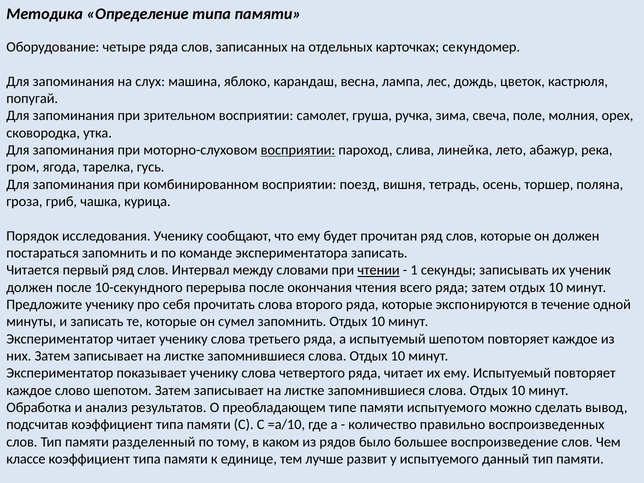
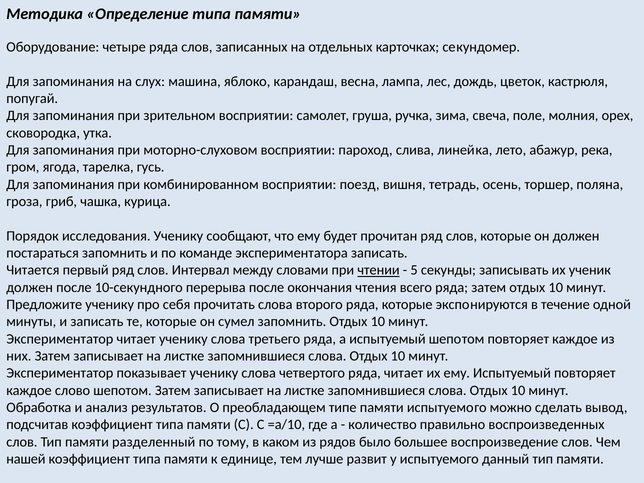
восприятии underline: present -> none (298, 150)
1: 1 -> 5 (414, 270)
классе: классе -> нашей (26, 459)
